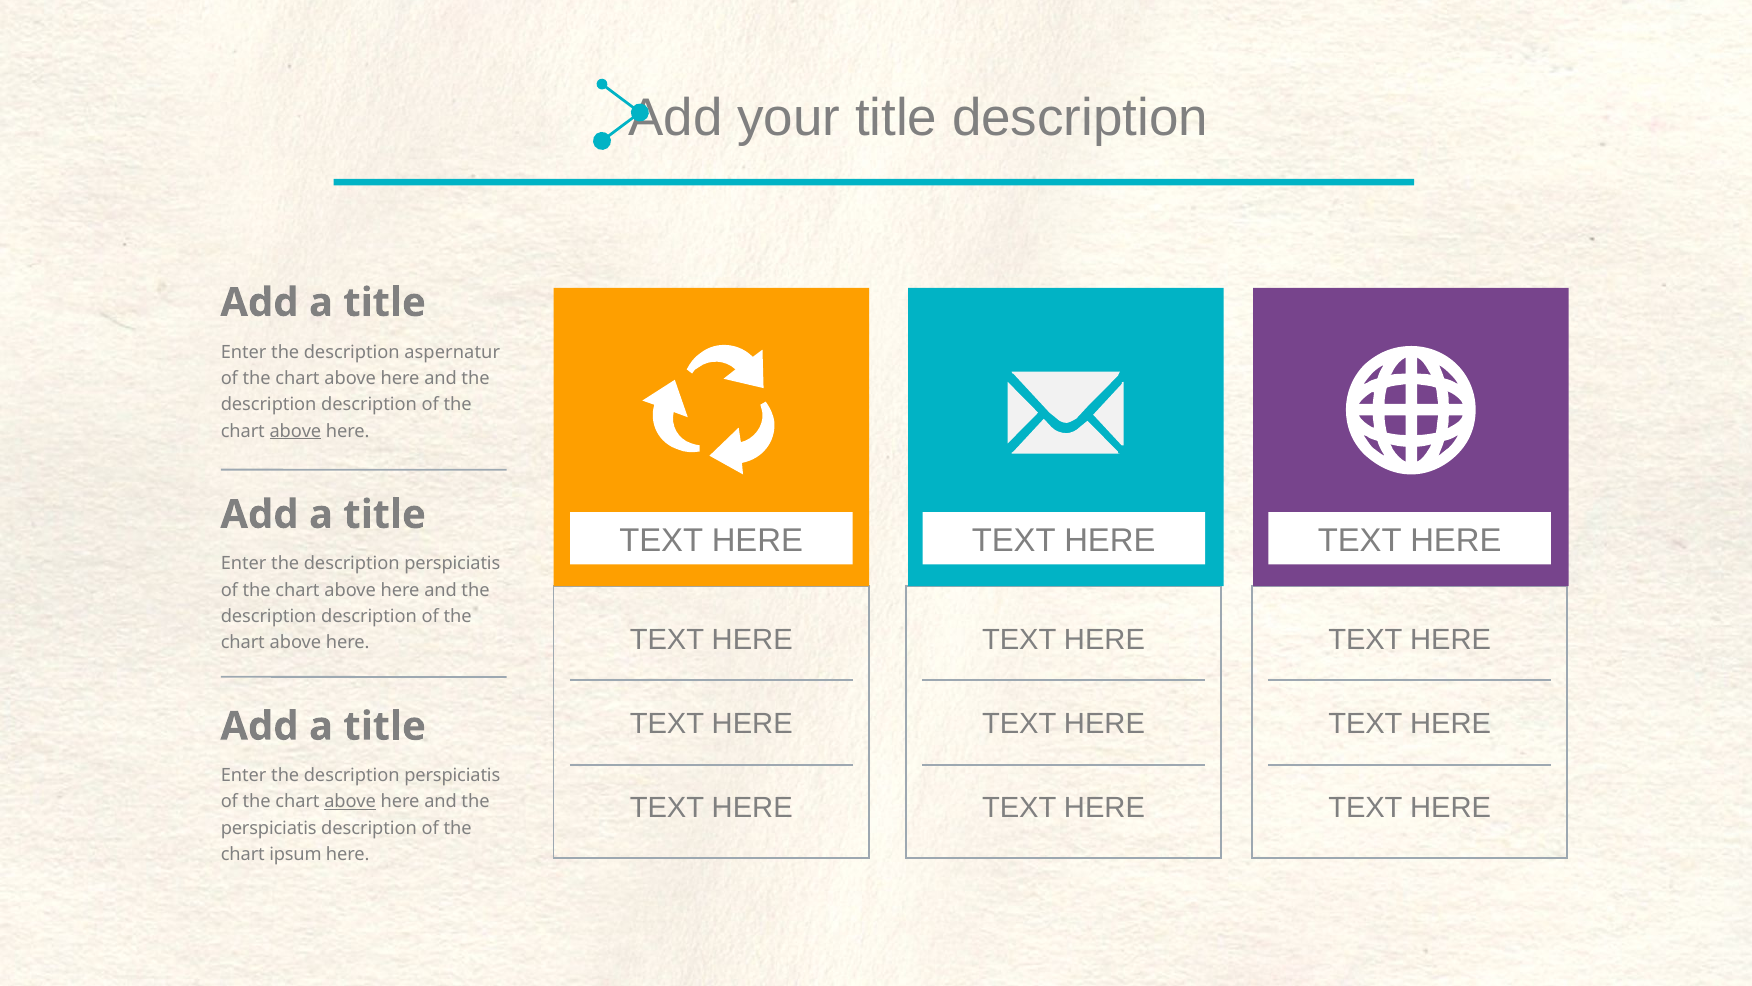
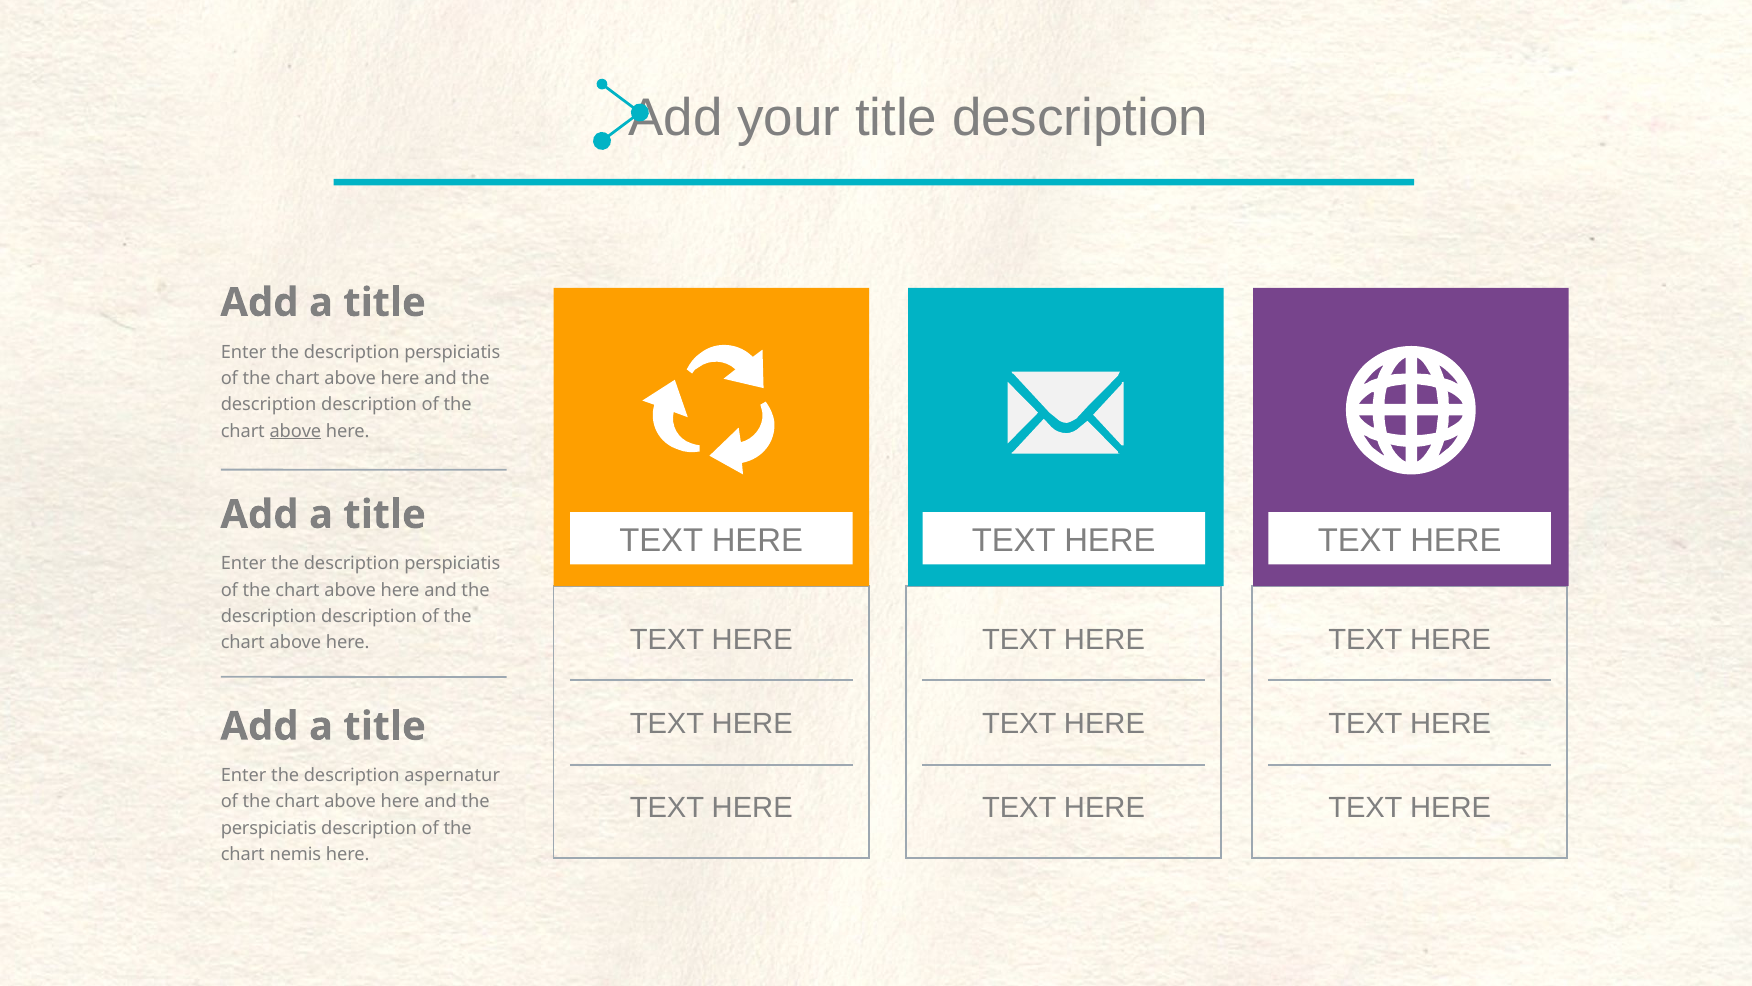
aspernatur: aspernatur -> perspiciatis (452, 352)
perspiciatis: perspiciatis -> aspernatur (452, 776)
above underline: present -> none (350, 802)
ipsum: ipsum -> nemis (295, 854)
